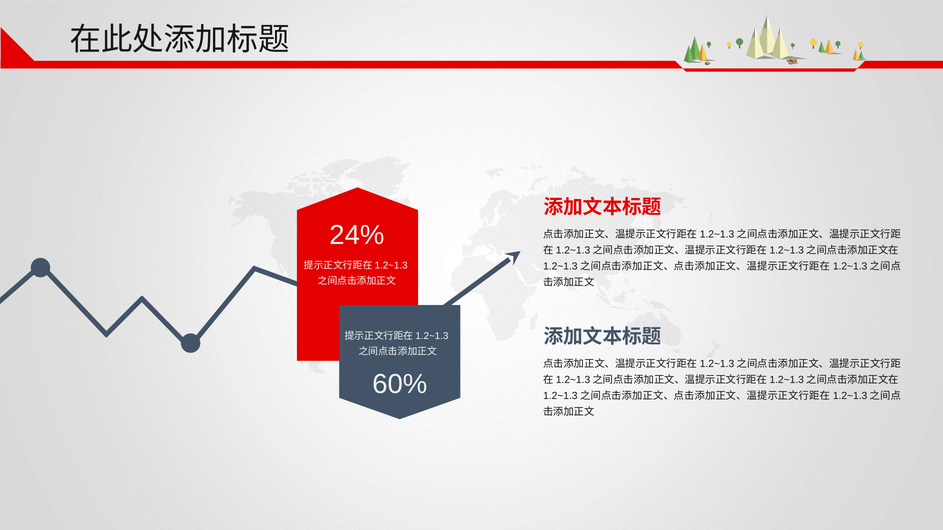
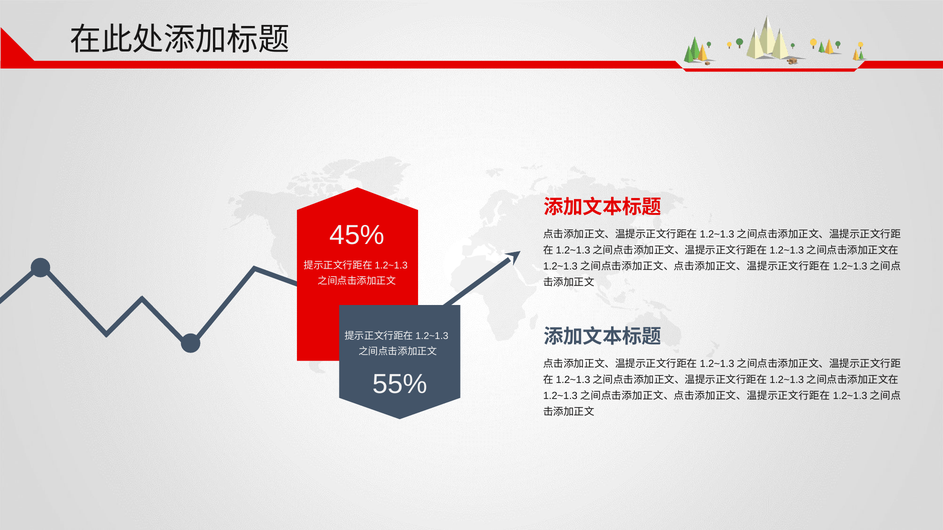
24%: 24% -> 45% (357, 235)
60%: 60% -> 55% (400, 384)
